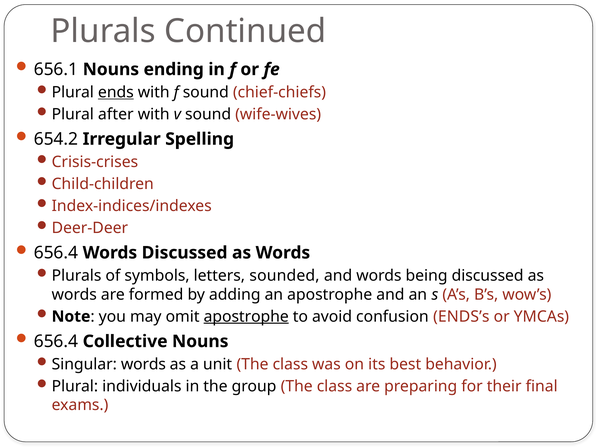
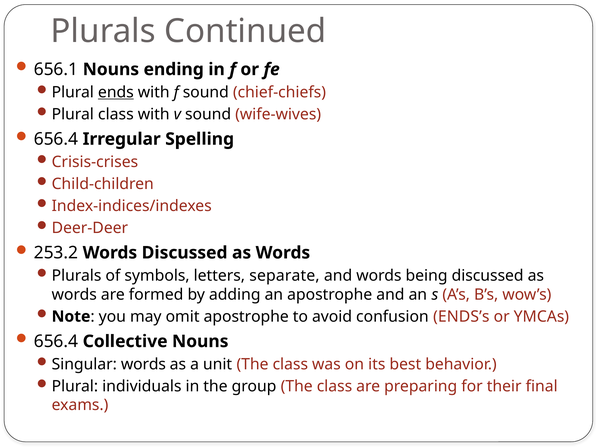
Plural after: after -> class (116, 114)
654.2: 654.2 -> 656.4 (56, 139)
656.4: 656.4 -> 253.2 (56, 253)
sounded: sounded -> separate (284, 275)
apostrophe underline: present -> none (246, 316)
